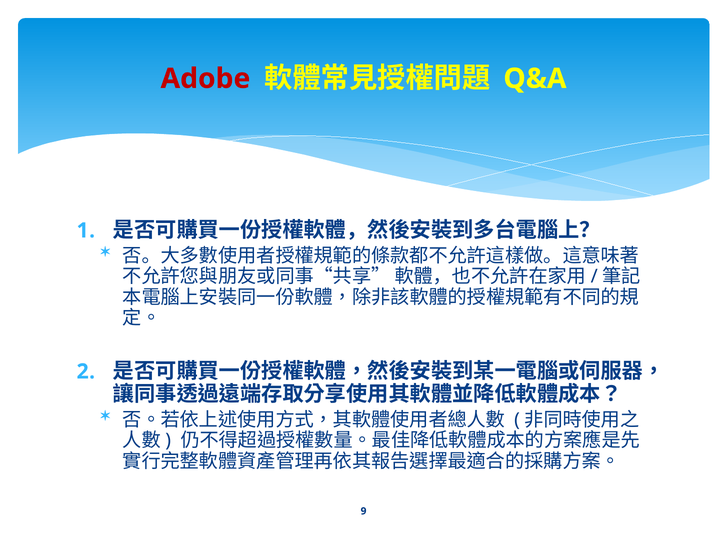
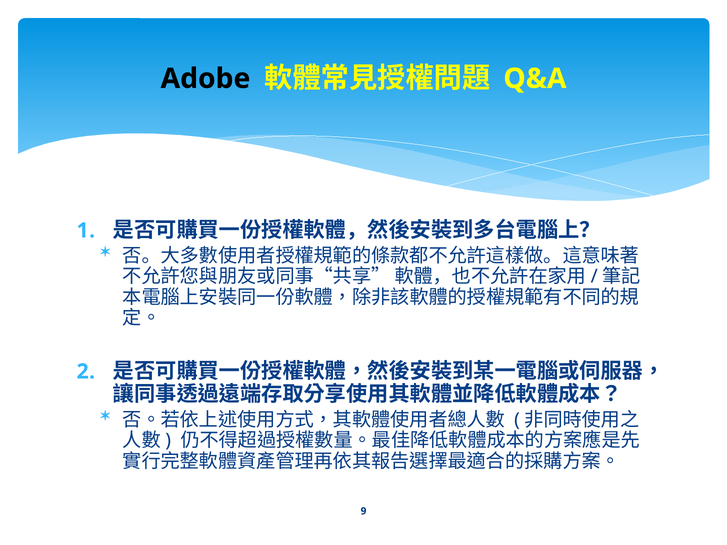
Adobe colour: red -> black (205, 79)
